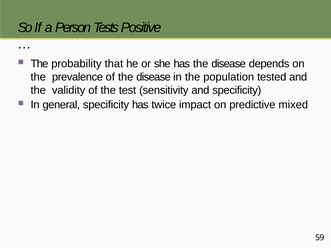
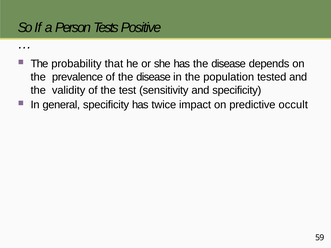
mixed: mixed -> occult (293, 105)
